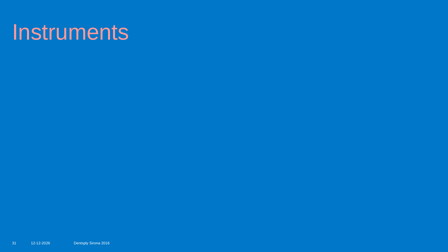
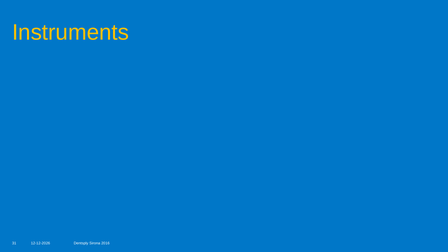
Instruments colour: pink -> yellow (71, 32)
